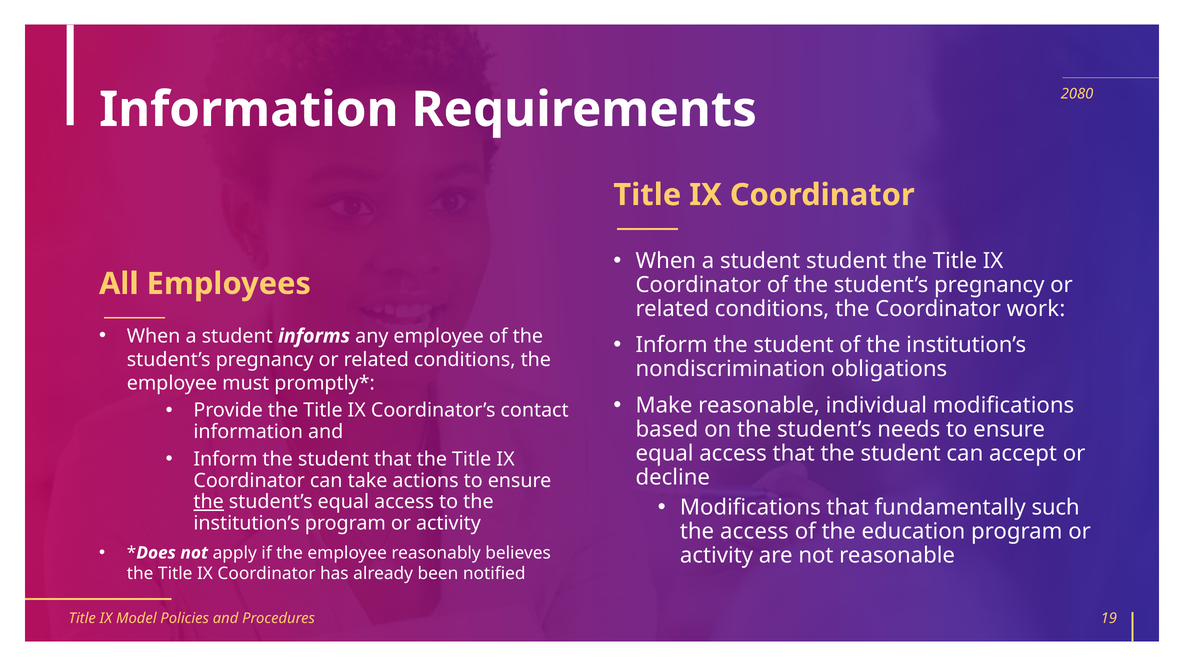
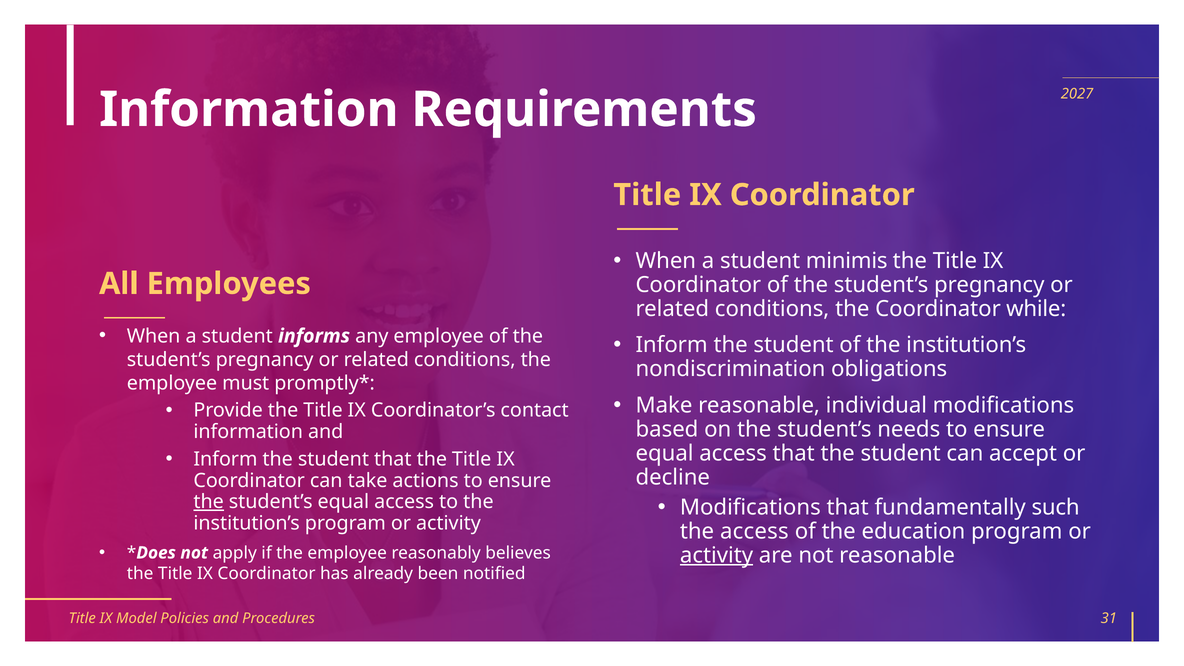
2080: 2080 -> 2027 (1077, 94)
student student: student -> minimis (847, 261)
work: work -> while (1036, 309)
activity underline: none -> present (717, 555)
19: 19 -> 31 (1109, 618)
